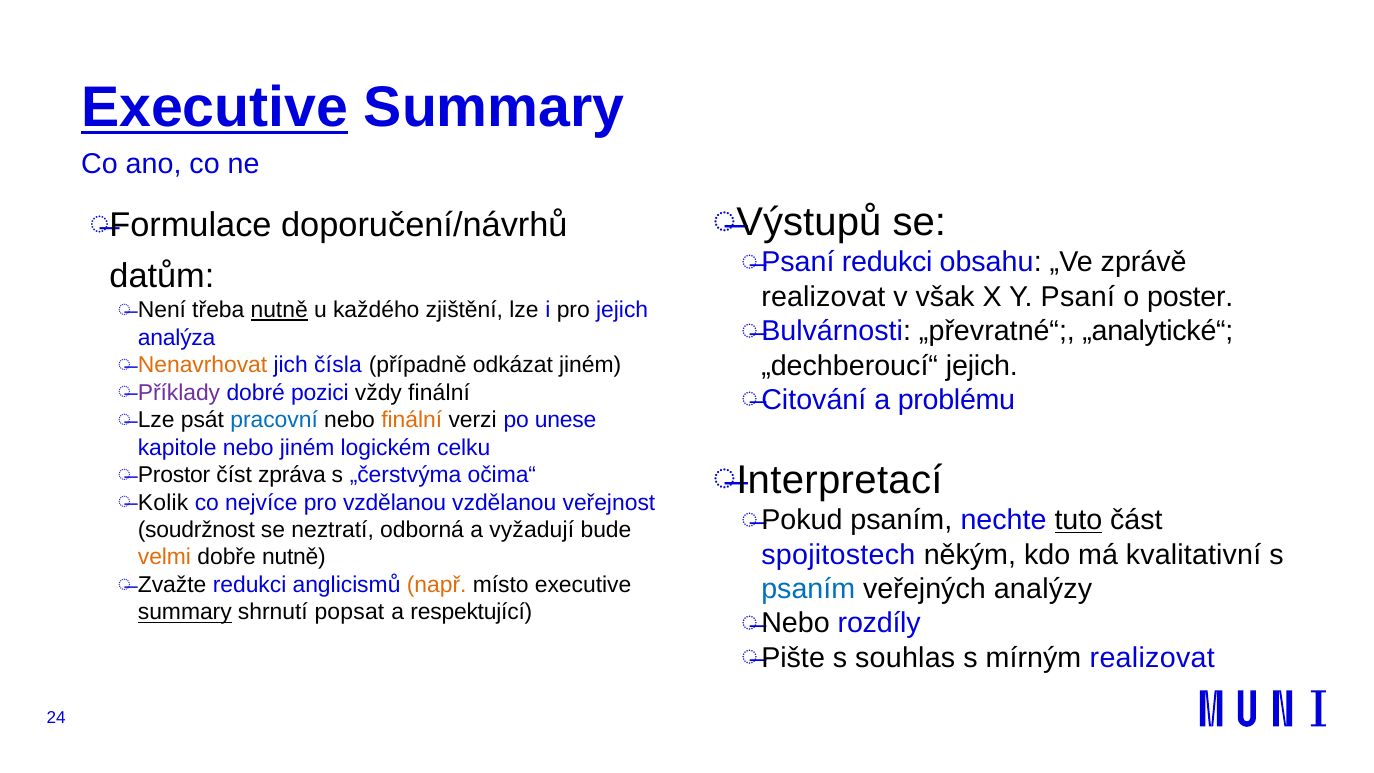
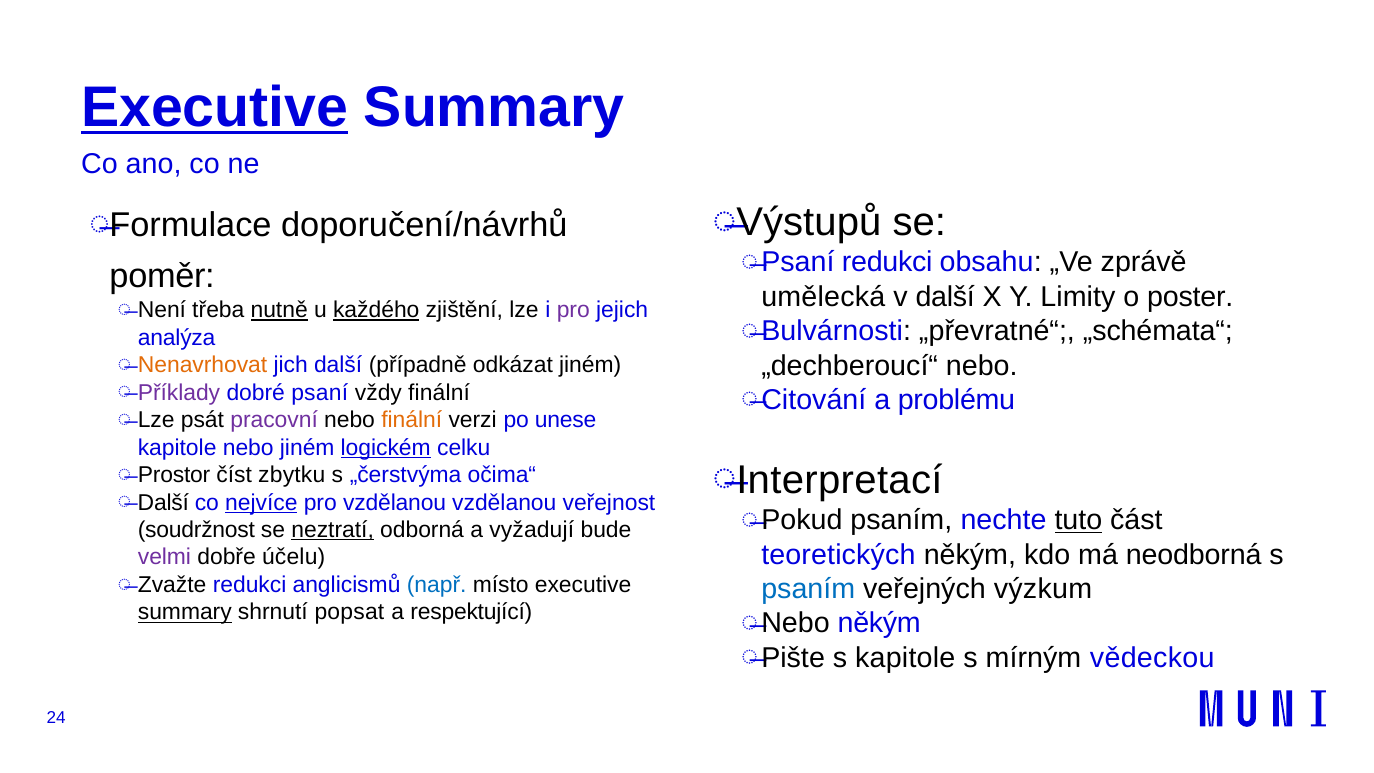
datům: datům -> poměr (162, 277)
realizovat: realizovat -> umělecká (823, 297)
v však: však -> další (945, 297)
Psaní: Psaní -> Limity (1078, 297)
každého underline: none -> present (376, 310)
pro colour: black -> purple (573, 310)
„analytické“: „analytické“ -> „schémata“ (1158, 331)
„dechberoucí“ jejich: jejich -> nebo (982, 366)
jich čísla: čísla -> další (338, 365)
pozici: pozici -> psaní (320, 393)
pracovní colour: blue -> purple (274, 420)
logickém underline: none -> present (386, 447)
zpráva: zpráva -> zbytku (292, 475)
Kolik: Kolik -> Další (163, 502)
nejvíce underline: none -> present (261, 502)
neztratí underline: none -> present (333, 530)
spojitostech: spojitostech -> teoretických (838, 555)
kvalitativní: kvalitativní -> neodborná (1194, 555)
velmi colour: orange -> purple (164, 557)
dobře nutně: nutně -> účelu (294, 557)
např colour: orange -> blue (437, 585)
analýzy: analýzy -> výzkum (1043, 589)
rozdíly: rozdíly -> někým (879, 623)
s souhlas: souhlas -> kapitole (905, 658)
mírným realizovat: realizovat -> vědeckou (1152, 658)
